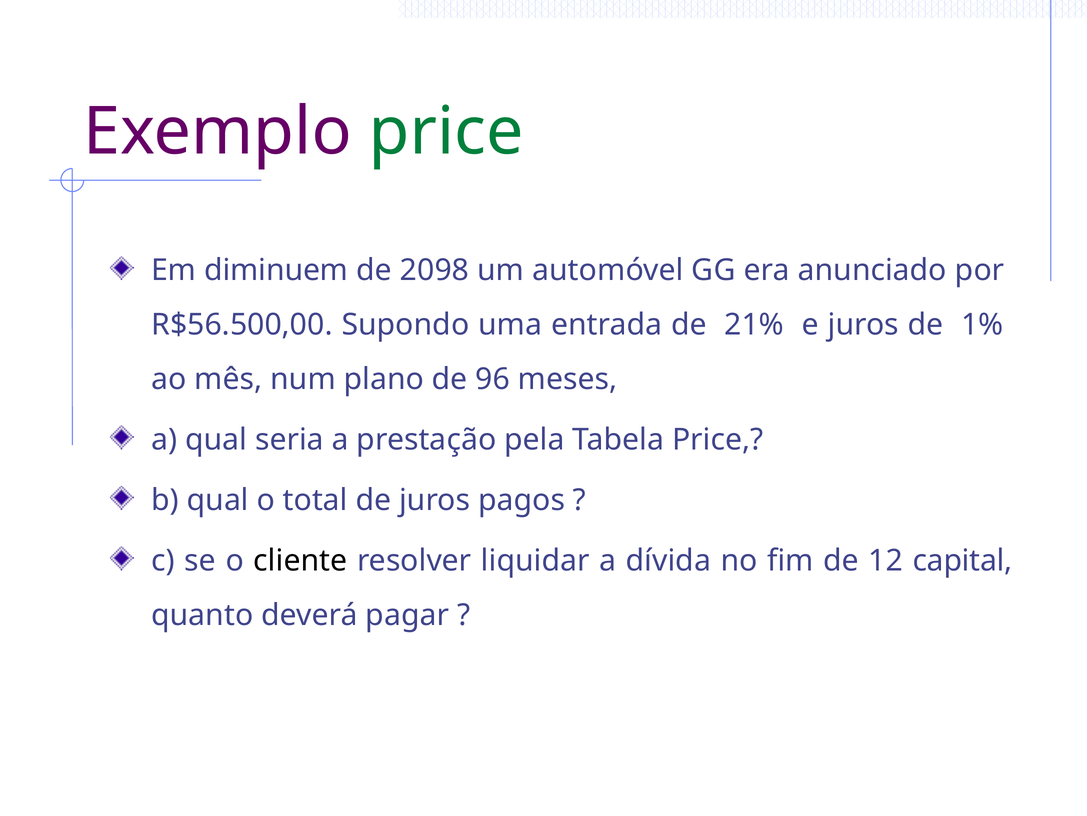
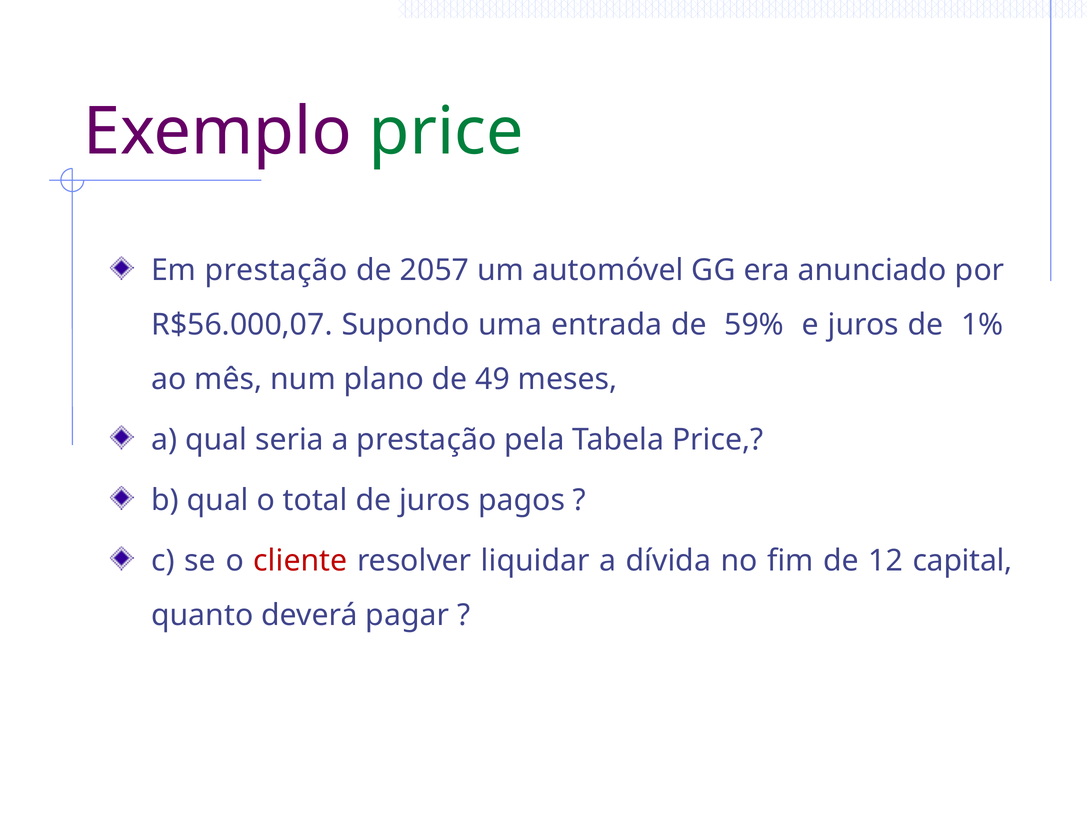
Em diminuem: diminuem -> prestação (276, 270)
2098: 2098 -> 2057 (435, 270)
R$56.500,00: R$56.500,00 -> R$56.000,07 (242, 325)
21%: 21% -> 59% (754, 325)
96: 96 -> 49 (493, 379)
cliente colour: black -> red (300, 560)
